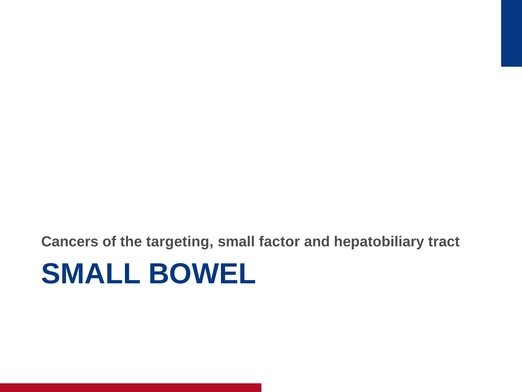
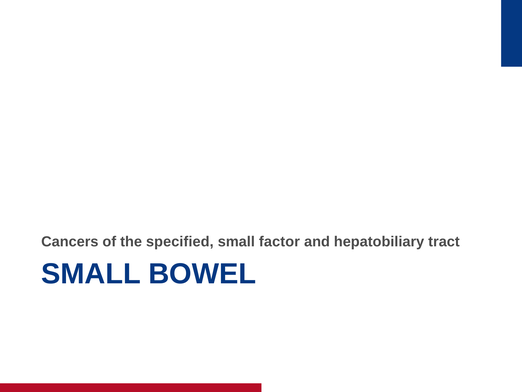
targeting: targeting -> specified (180, 241)
